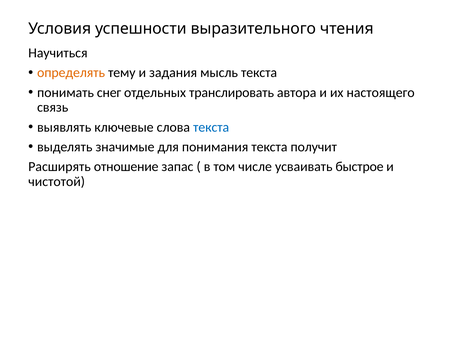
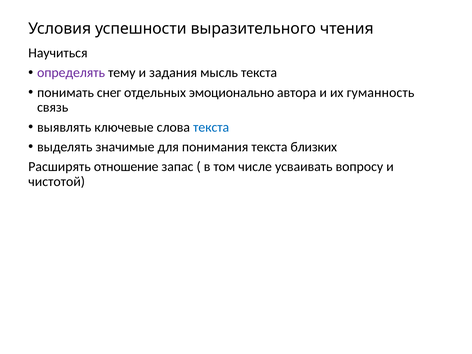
определять colour: orange -> purple (71, 73)
транслировать: транслировать -> эмоционально (232, 92)
настоящего: настоящего -> гуманность (381, 92)
получит: получит -> близких (314, 147)
быстрое: быстрое -> вопросу (359, 167)
